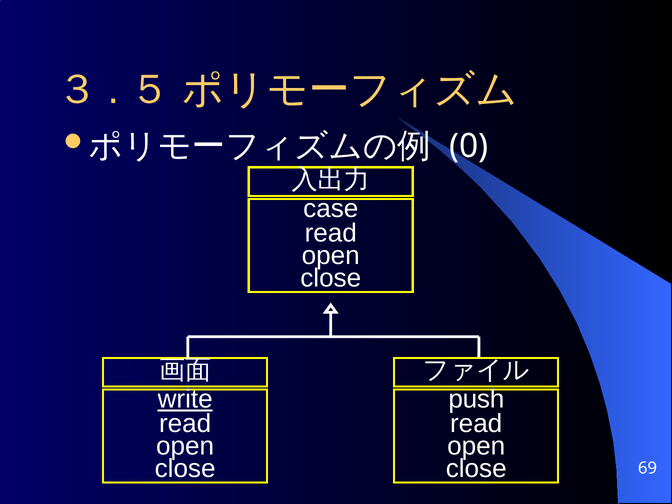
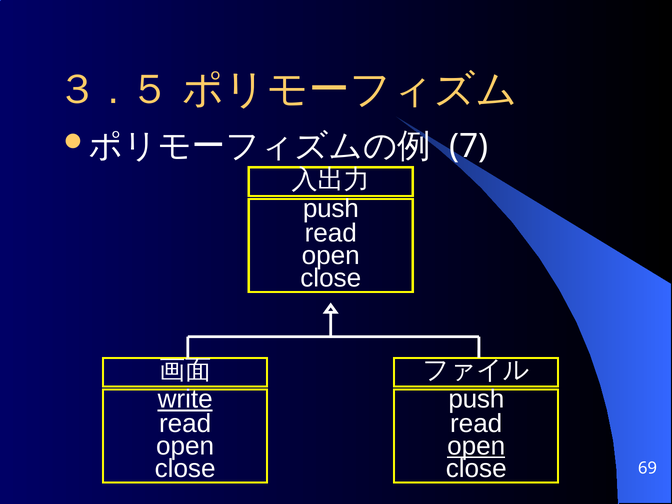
0: 0 -> 7 (469, 146)
case: case -> push (331, 209)
open underline: none -> present (476, 446)
